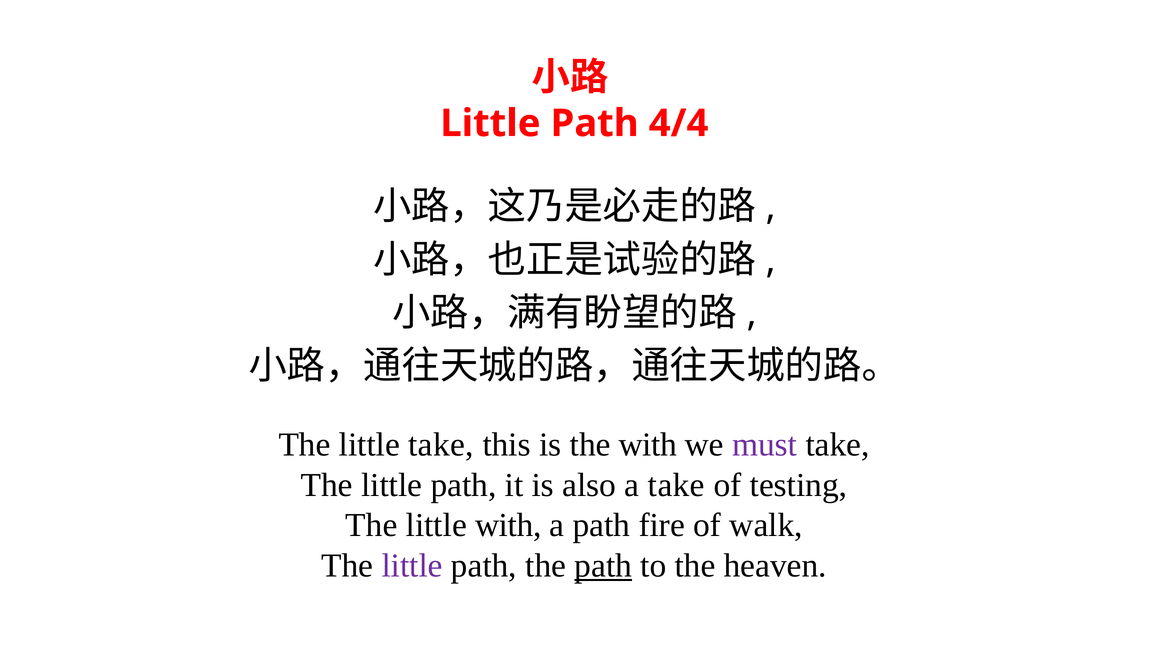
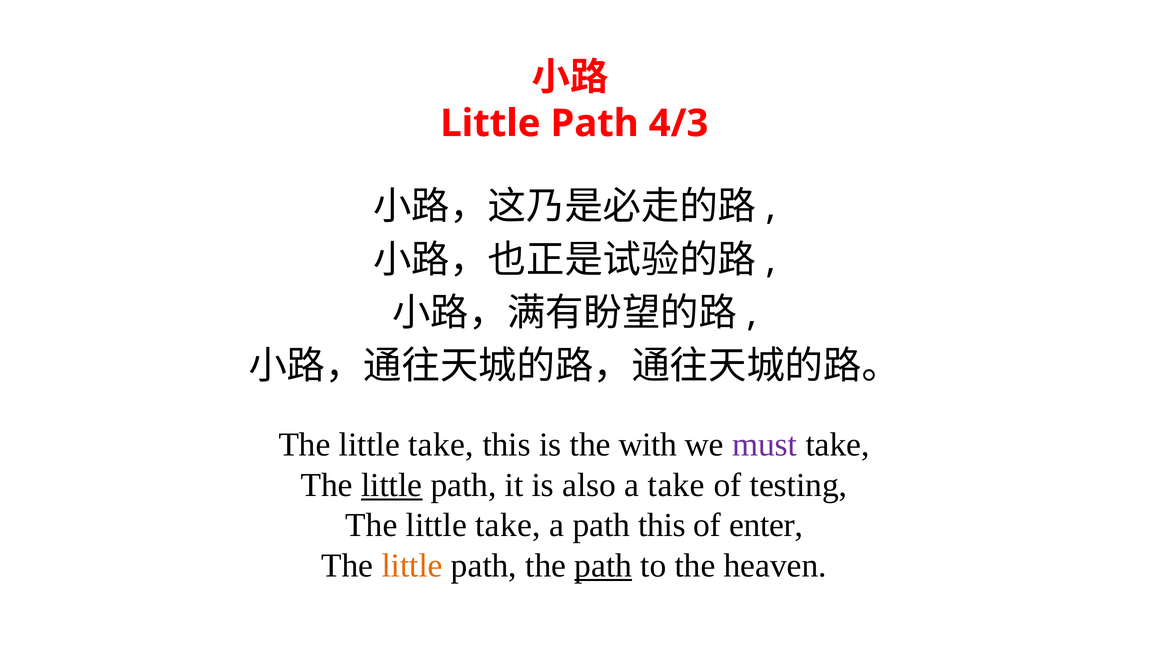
4/4: 4/4 -> 4/3 (679, 124)
little underline: none -> present (392, 485)
with: with -> take (508, 526)
path fire: fire -> this (662, 526)
walk: walk -> enter (766, 526)
little colour: purple -> orange (412, 566)
